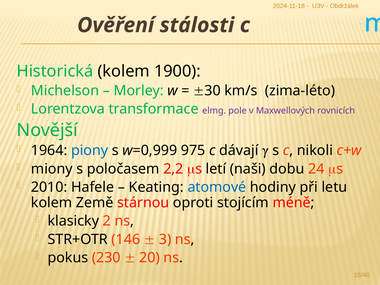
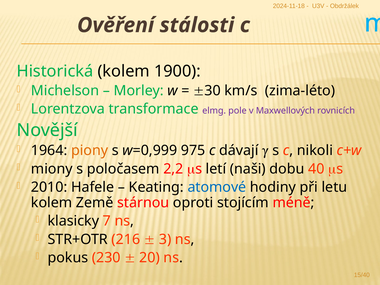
piony colour: blue -> orange (90, 150)
24: 24 -> 40 (316, 169)
2: 2 -> 7 (107, 221)
146: 146 -> 216 (126, 239)
